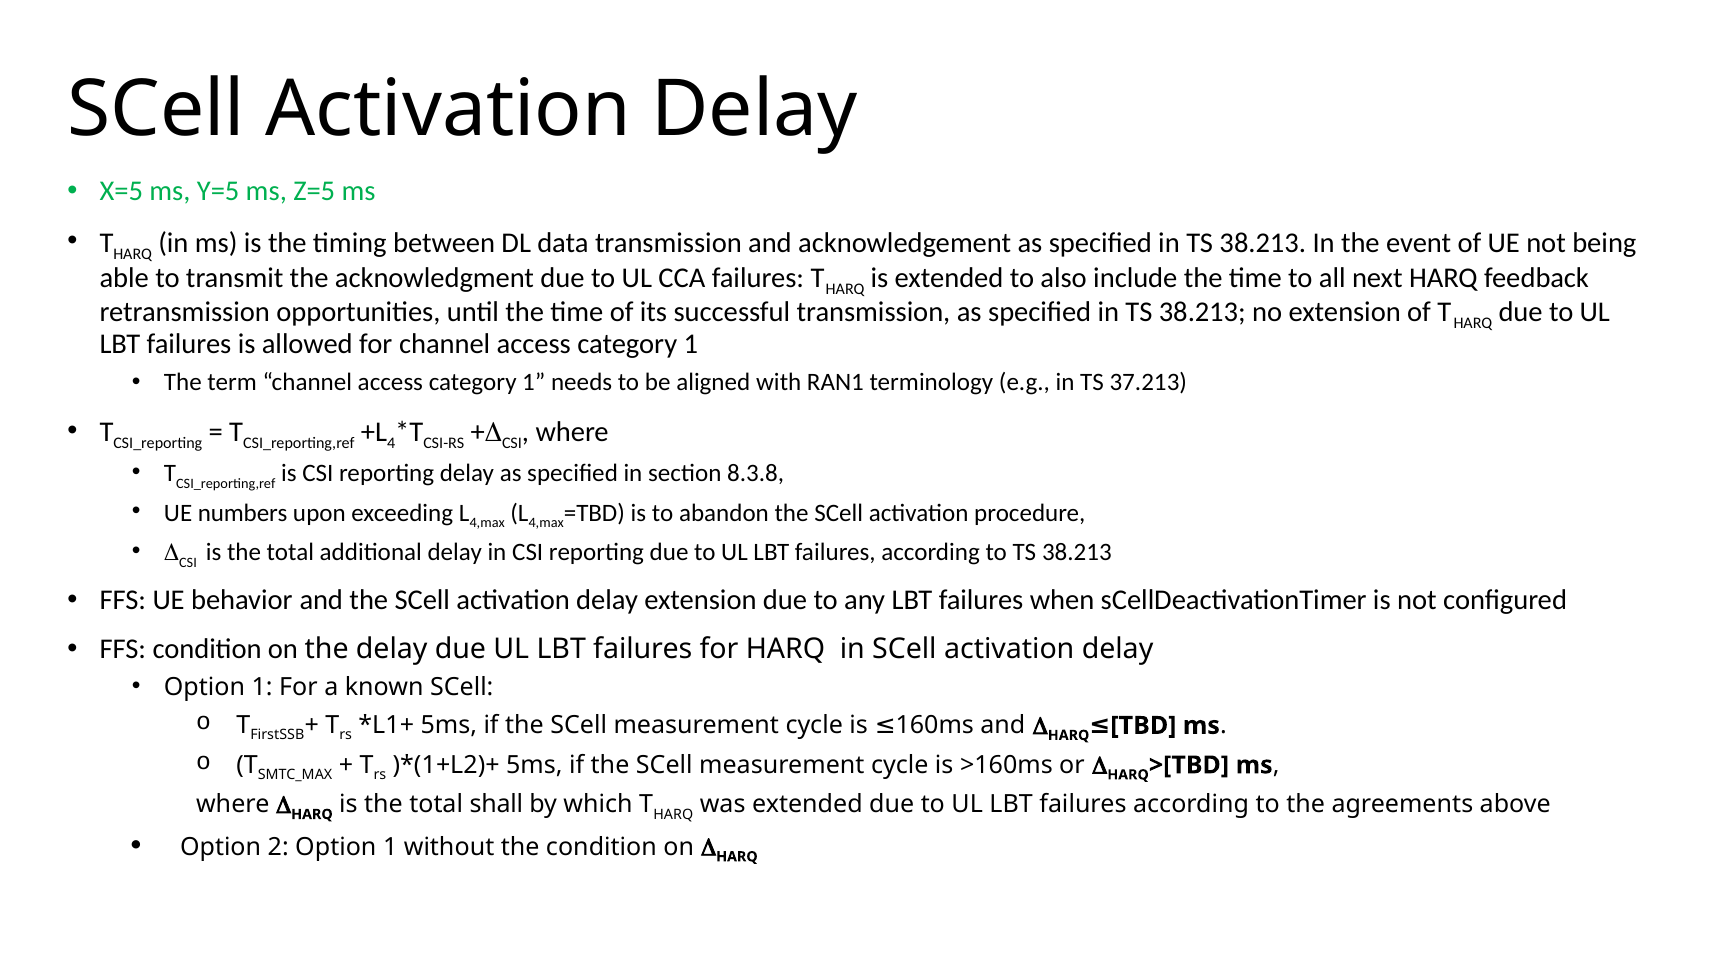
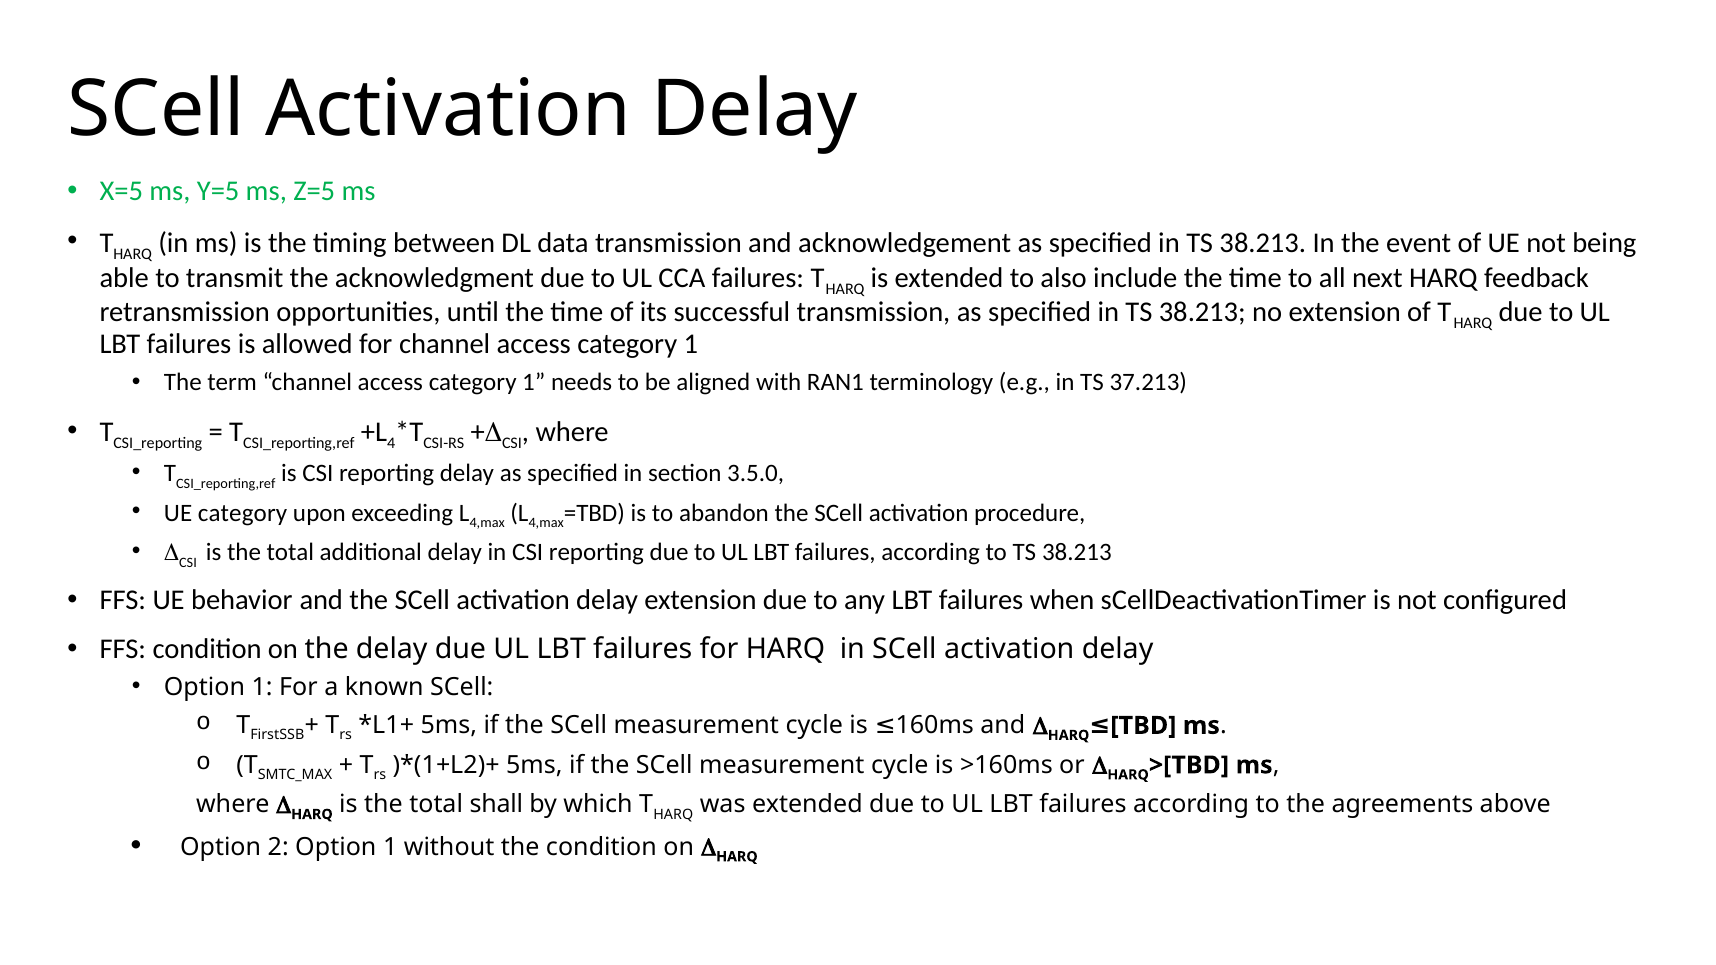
8.3.8: 8.3.8 -> 3.5.0 (756, 474)
UE numbers: numbers -> category (243, 513)
